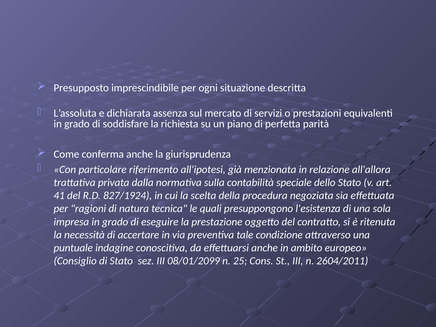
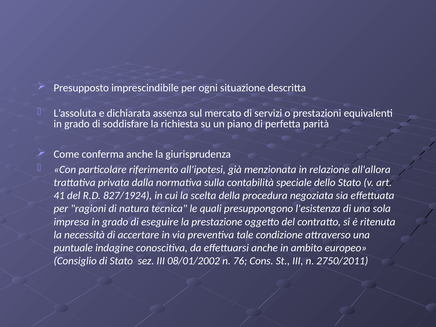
08/01/2099: 08/01/2099 -> 08/01/2002 (194, 261)
25: 25 -> 76 (240, 261)
2604/2011: 2604/2011 -> 2750/2011 (342, 261)
